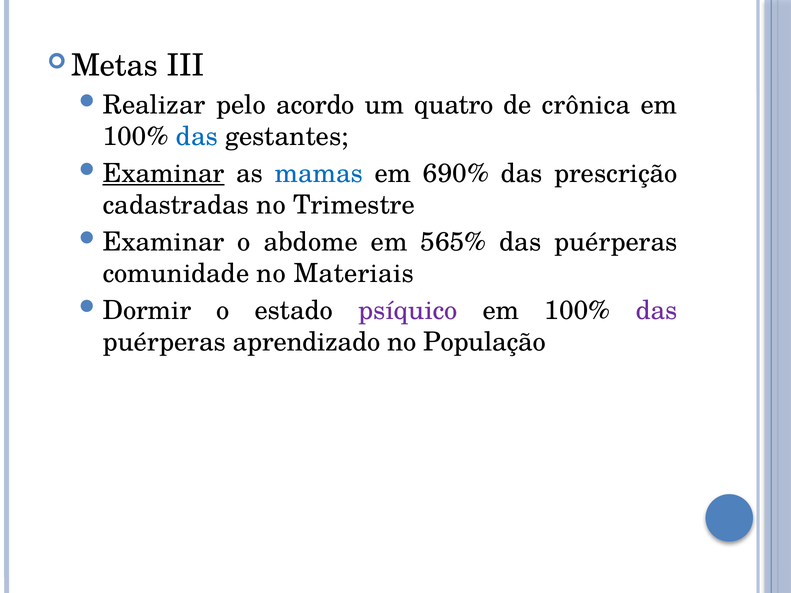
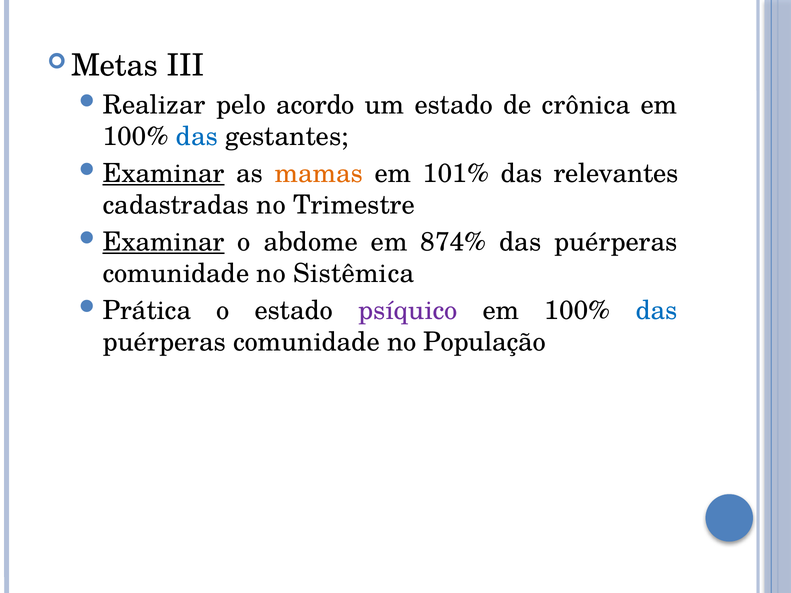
um quatro: quatro -> estado (454, 105)
mamas colour: blue -> orange (319, 173)
690%: 690% -> 101% (456, 173)
prescrição: prescrição -> relevantes (616, 173)
Examinar underline: none -> present (164, 242)
565%: 565% -> 874% (453, 242)
Materiais: Materiais -> Sistêmica (354, 274)
Dormir: Dormir -> Prática (147, 311)
das colour: purple -> blue (657, 311)
aprendizado: aprendizado -> comunidade (306, 342)
